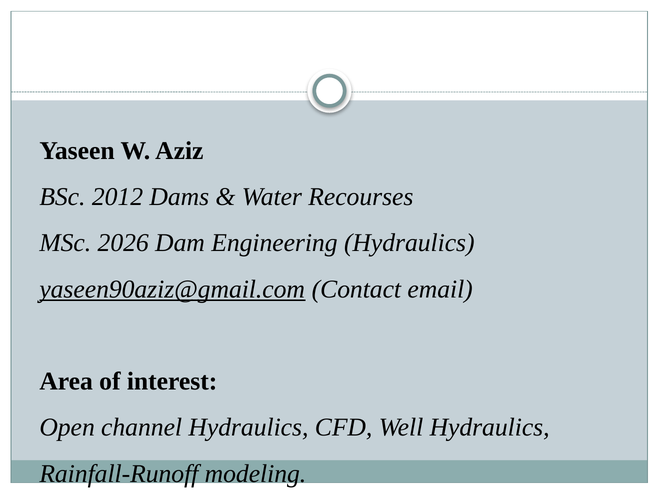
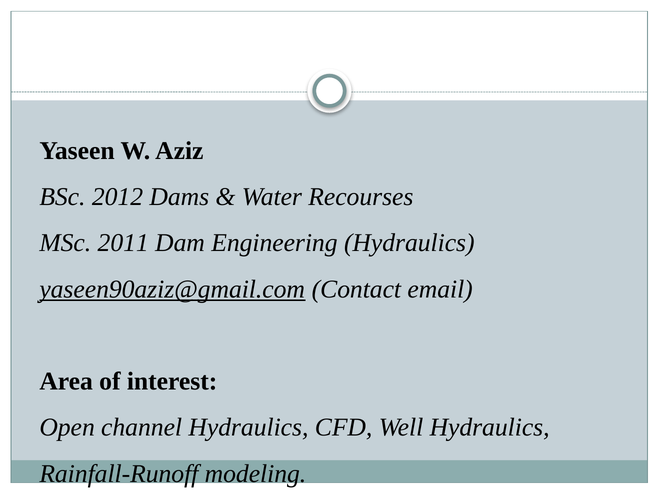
2026: 2026 -> 2011 (123, 243)
